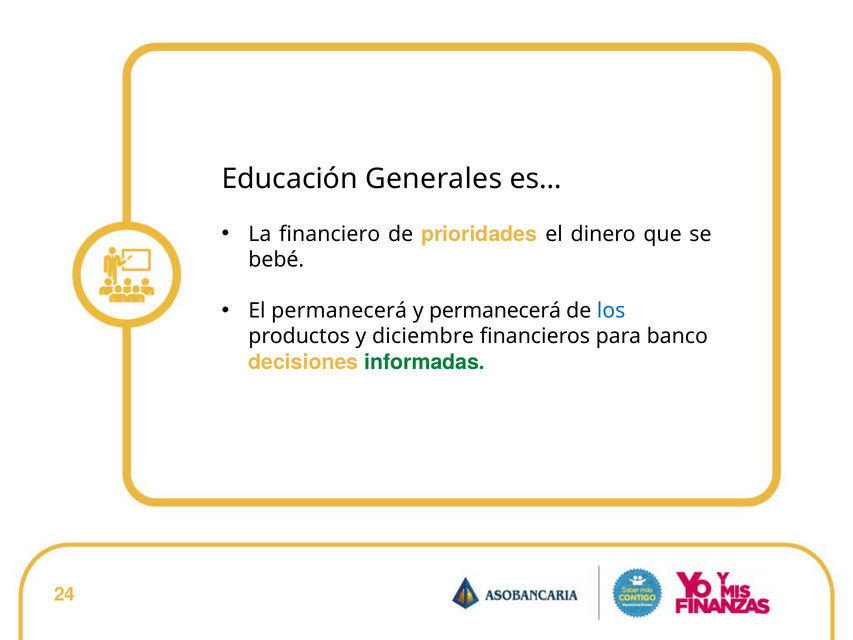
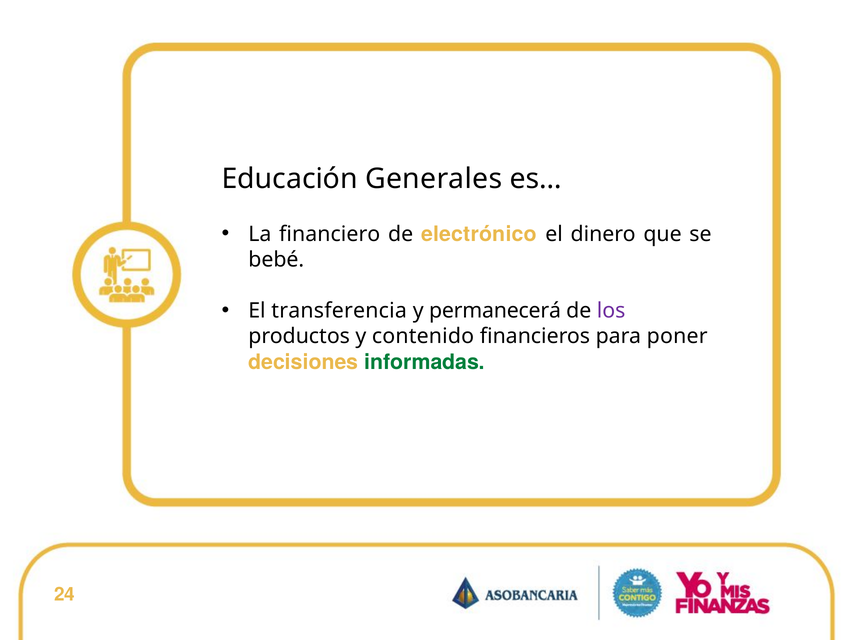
prioridades: prioridades -> electrónico (479, 234)
El permanecerá: permanecerá -> transferencia (339, 311)
los colour: blue -> purple (611, 311)
diciembre: diciembre -> contenido (423, 336)
banco: banco -> poner (677, 336)
